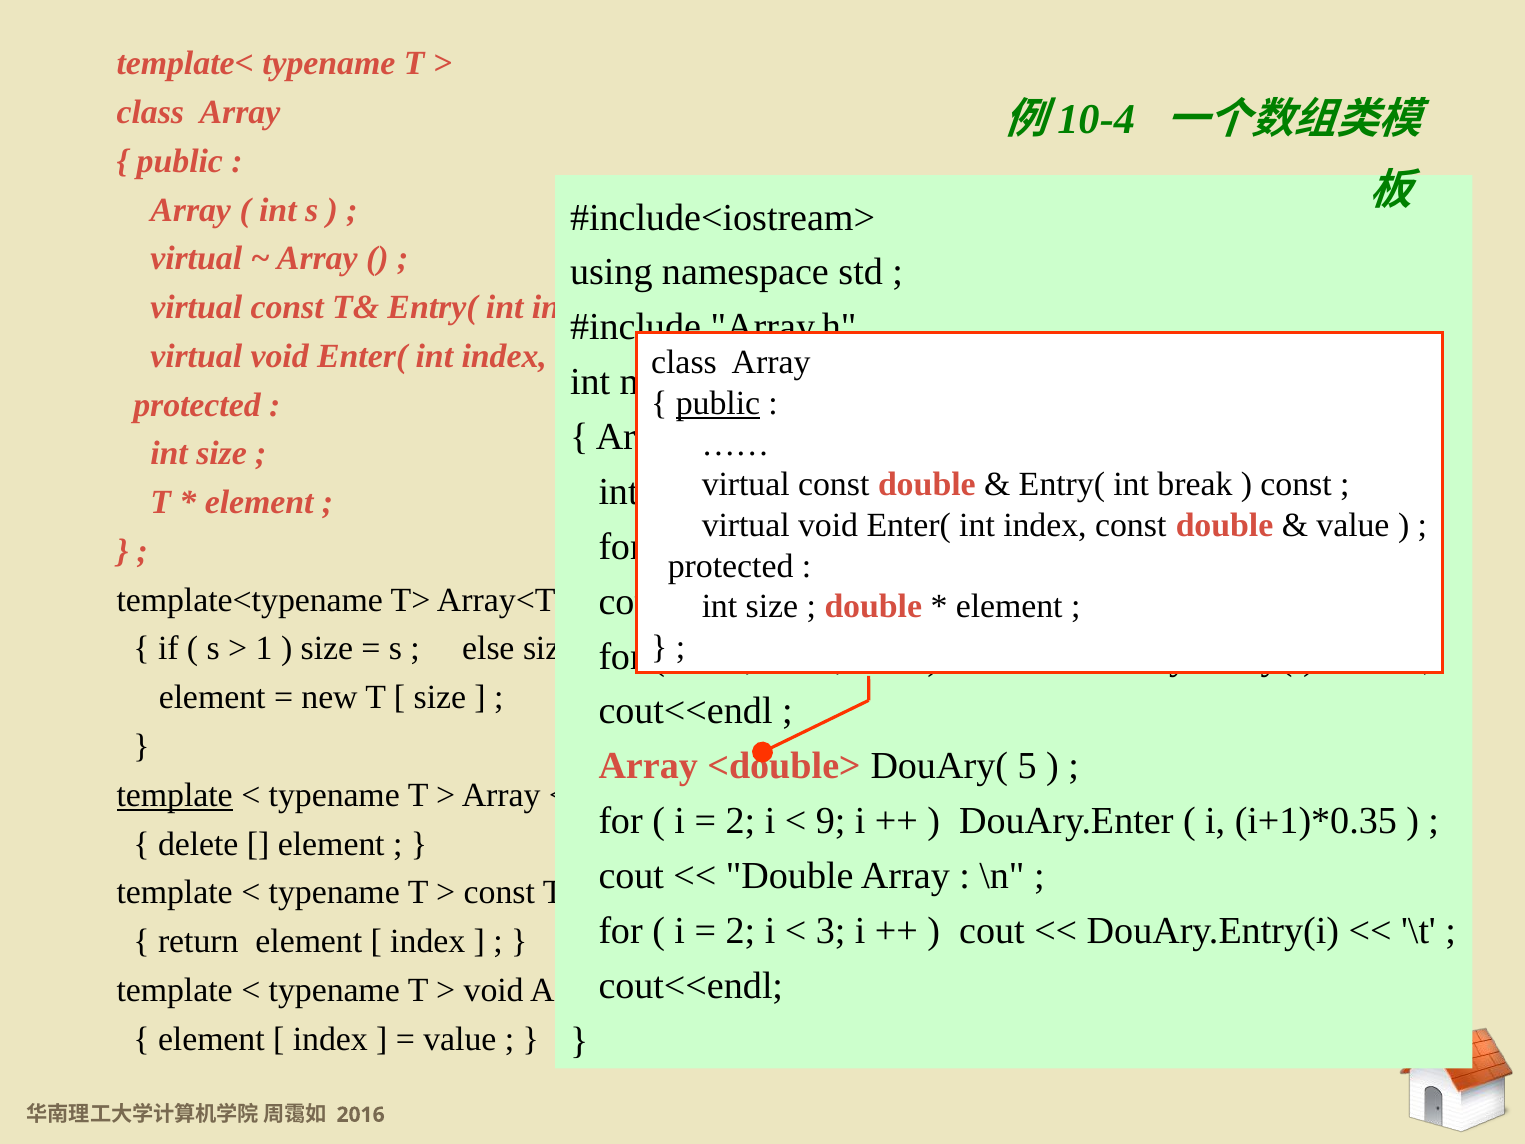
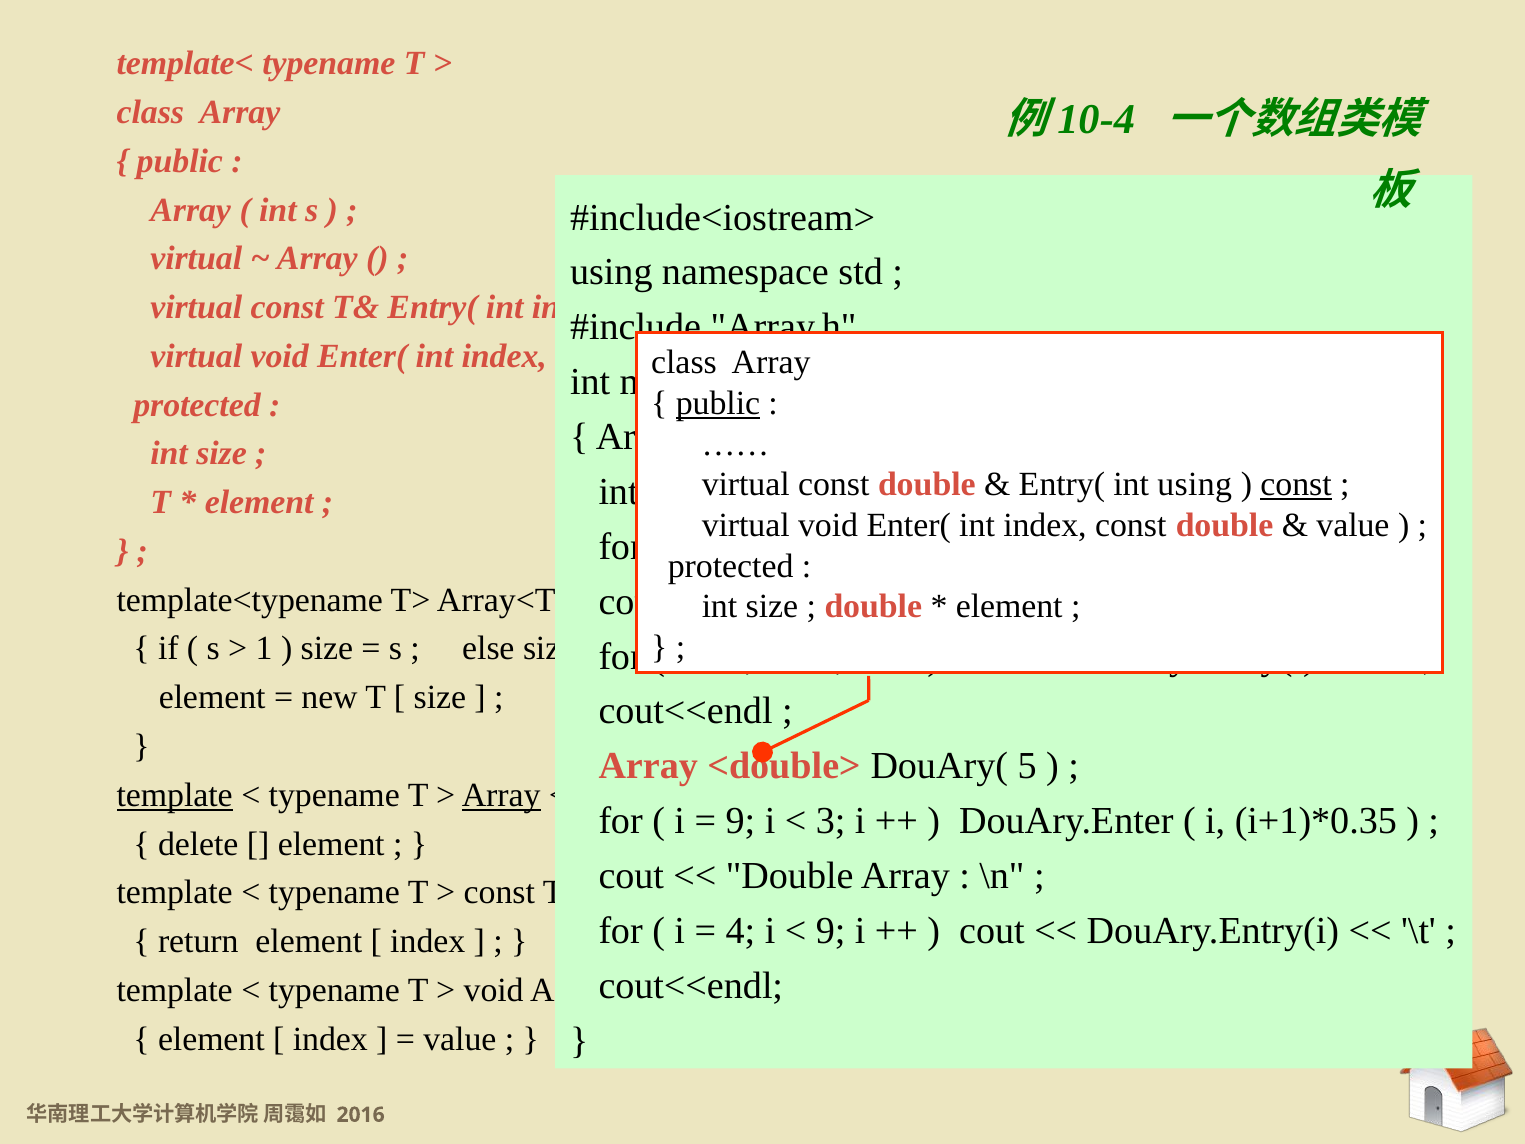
int break: break -> using (1195, 485)
const underline: none -> present (1296, 485)
Array underline: none -> present (501, 795)
2: 2 -> 9 (740, 821)
9: 9 -> 3 (831, 821)
2: 2 -> 4 (740, 931)
3: 3 -> 9 (831, 931)
